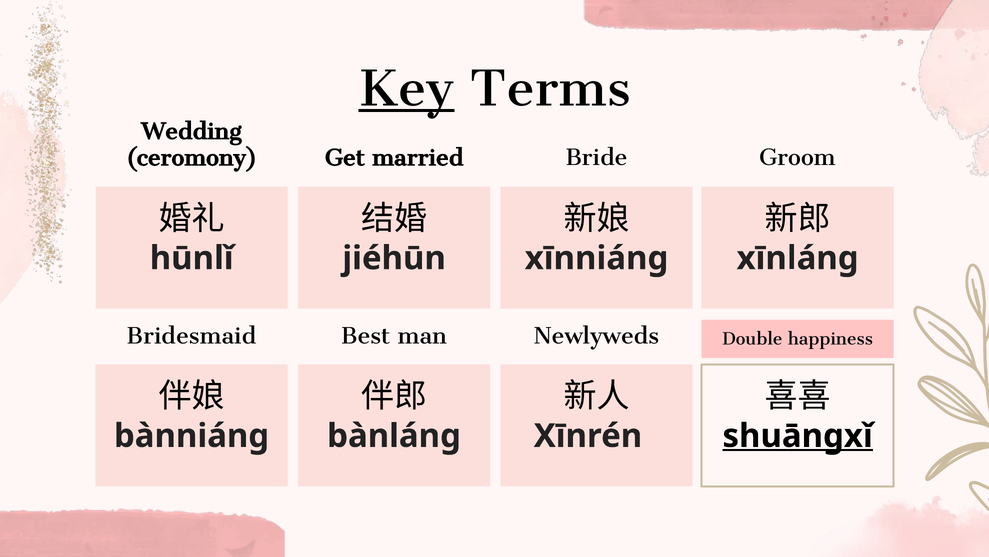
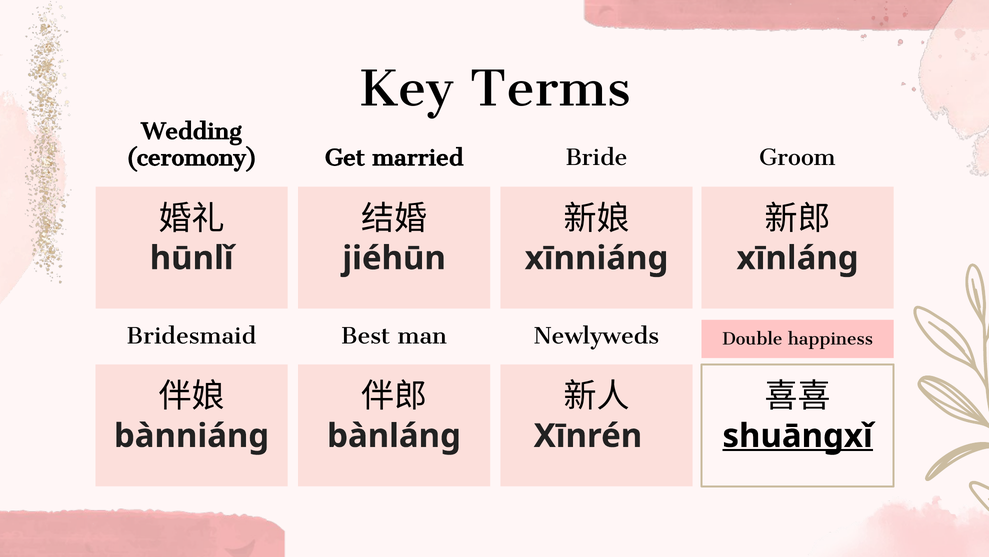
Key underline: present -> none (406, 90)
